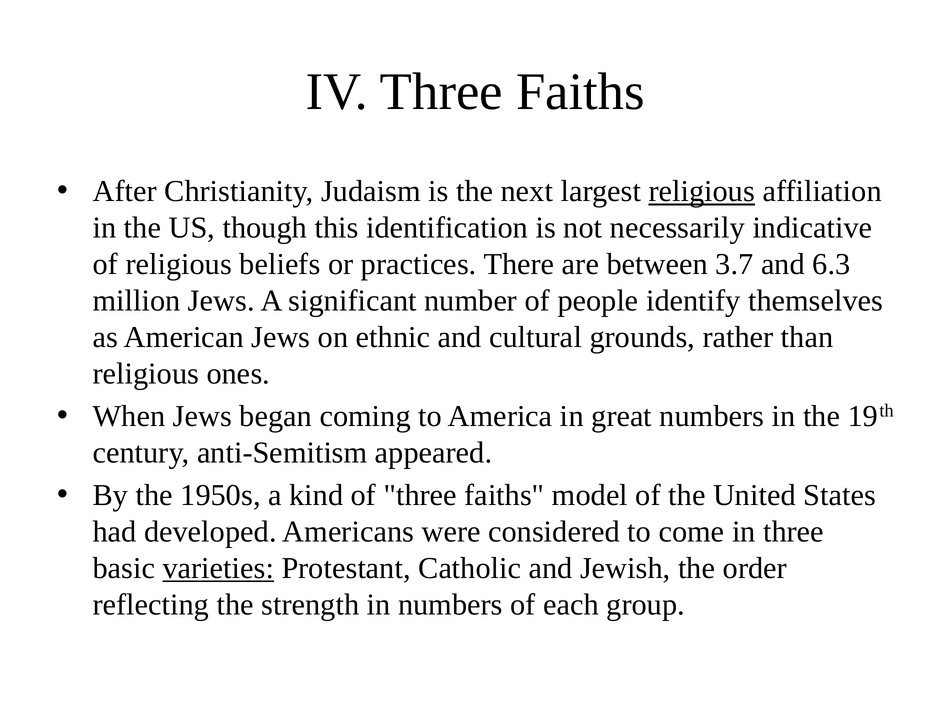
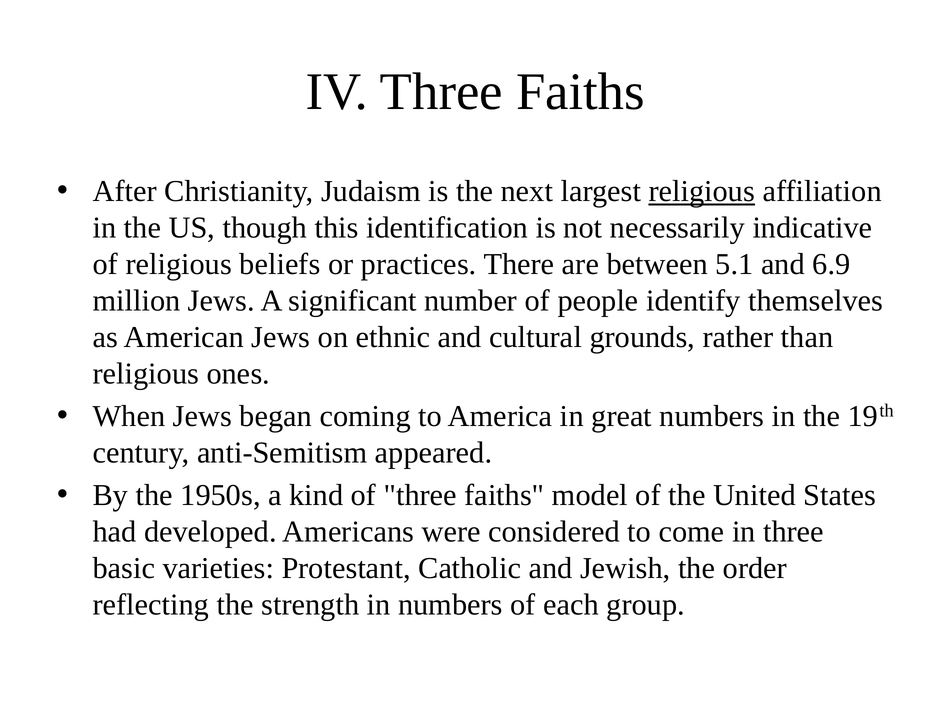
3.7: 3.7 -> 5.1 (734, 264)
6.3: 6.3 -> 6.9 (831, 264)
varieties underline: present -> none (218, 568)
